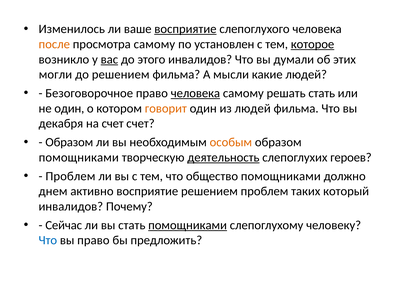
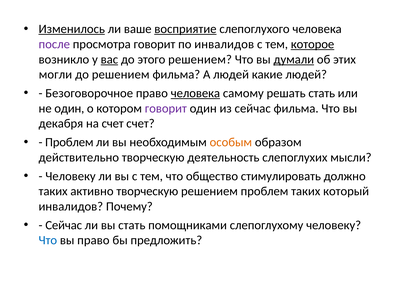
Изменилось underline: none -> present (72, 29)
после colour: orange -> purple (54, 44)
просмотра самому: самому -> говорит (154, 44)
по установлен: установлен -> инвалидов (224, 44)
этого инвалидов: инвалидов -> решением (200, 59)
думали underline: none -> present (294, 59)
А мысли: мысли -> людей (231, 75)
говорит colour: orange -> purple (166, 108)
из людей: людей -> сейчас (253, 108)
Образом: Образом -> Проблем (69, 142)
помощниками: помощниками -> действительно (79, 157)
деятельность underline: present -> none (223, 157)
героев: героев -> мысли (351, 157)
Проблем: Проблем -> Человеку (70, 176)
общество помощниками: помощниками -> стимулировать (281, 176)
днем: днем -> таких (53, 191)
активно восприятие: восприятие -> творческую (147, 191)
помощниками underline: present -> none (188, 225)
